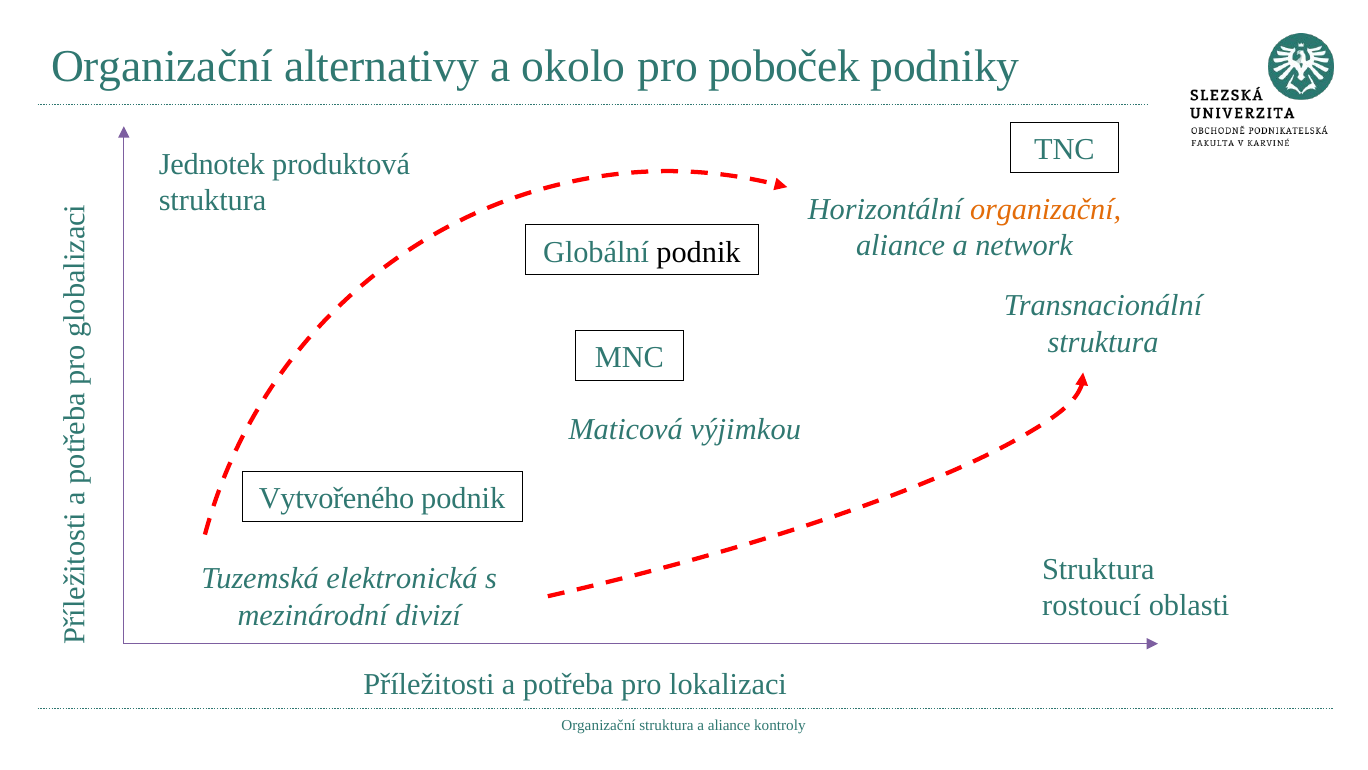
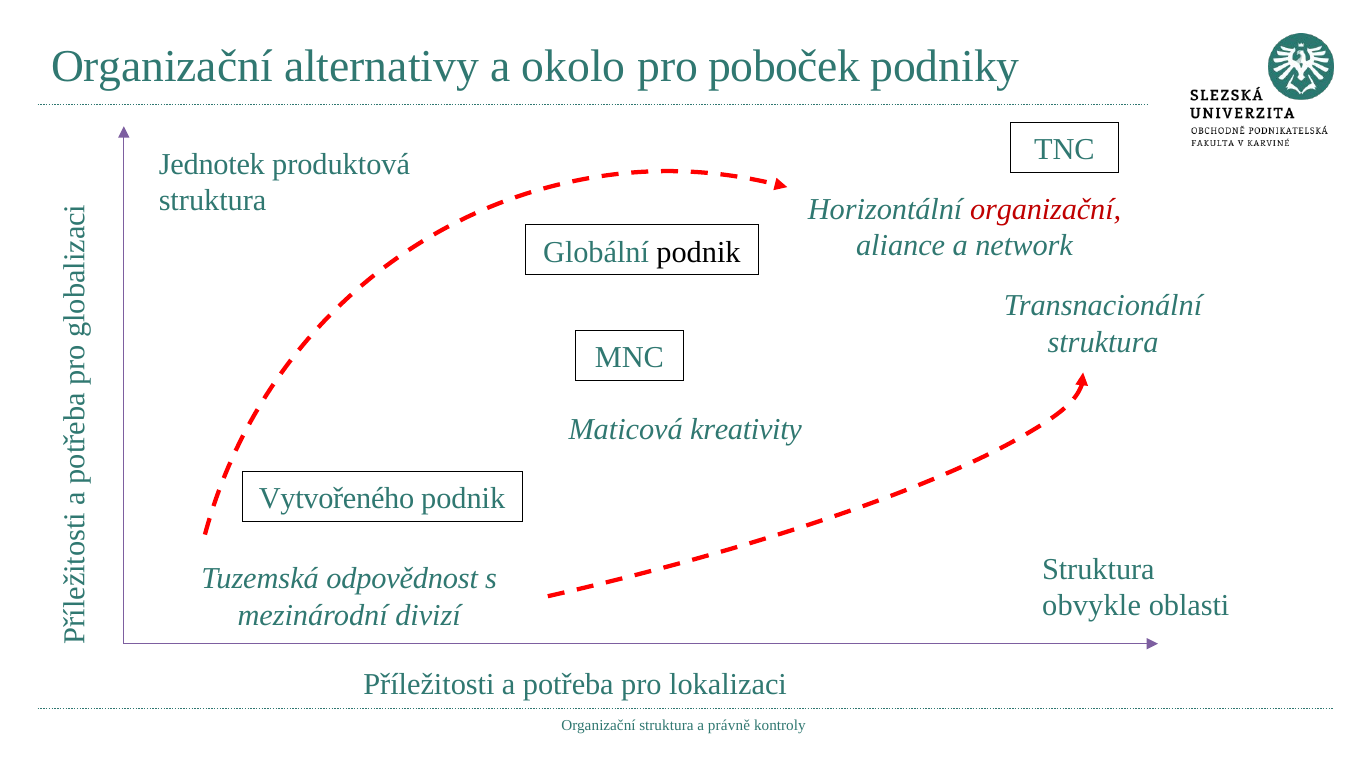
organizační colour: orange -> red (1046, 209)
výjimkou: výjimkou -> kreativity (746, 430)
elektronická: elektronická -> odpovědnost (402, 578)
rostoucí: rostoucí -> obvykle (1092, 605)
a aliance: aliance -> právně (729, 725)
